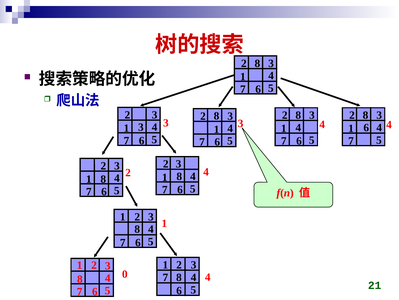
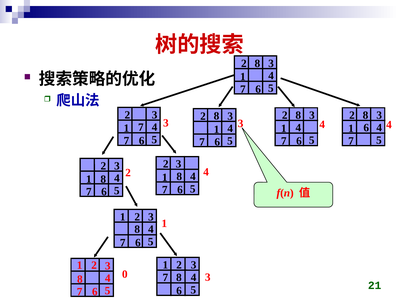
1 3: 3 -> 7 (141, 127)
0 4: 4 -> 3 (208, 277)
